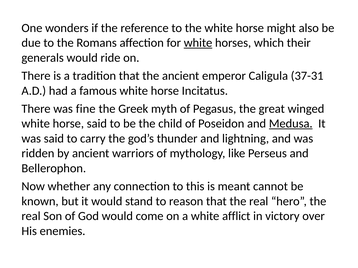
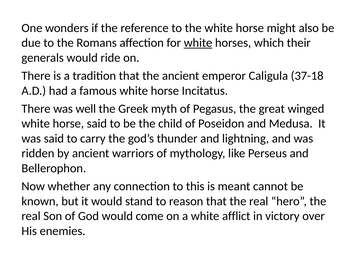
37-31: 37-31 -> 37-18 (307, 76)
fine: fine -> well (86, 109)
Medusa underline: present -> none (291, 124)
